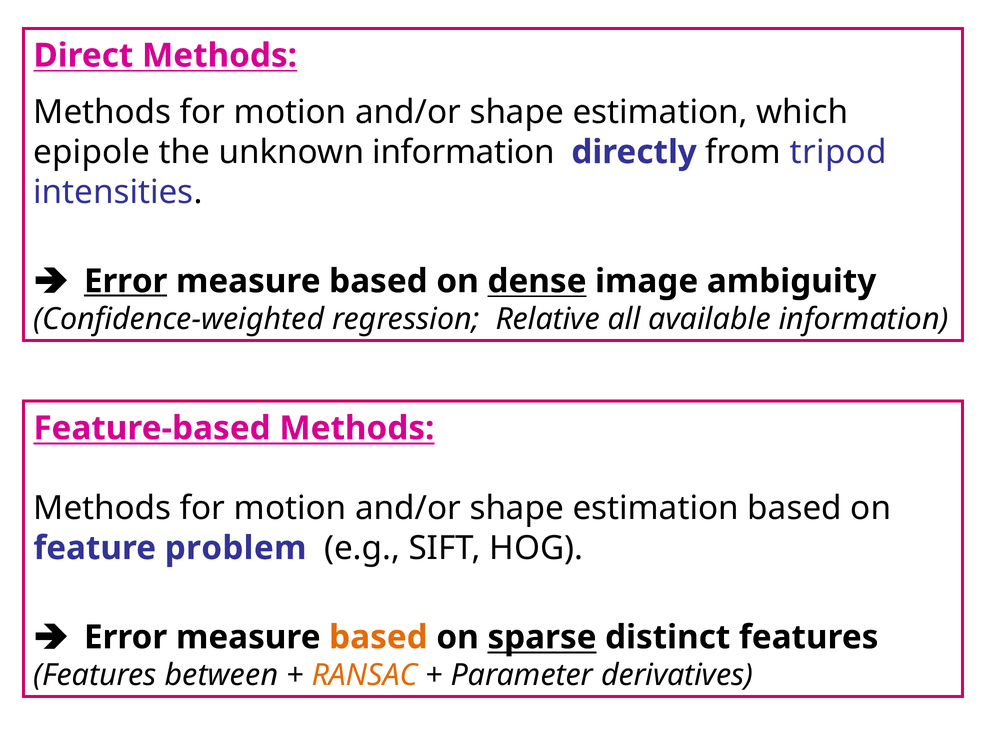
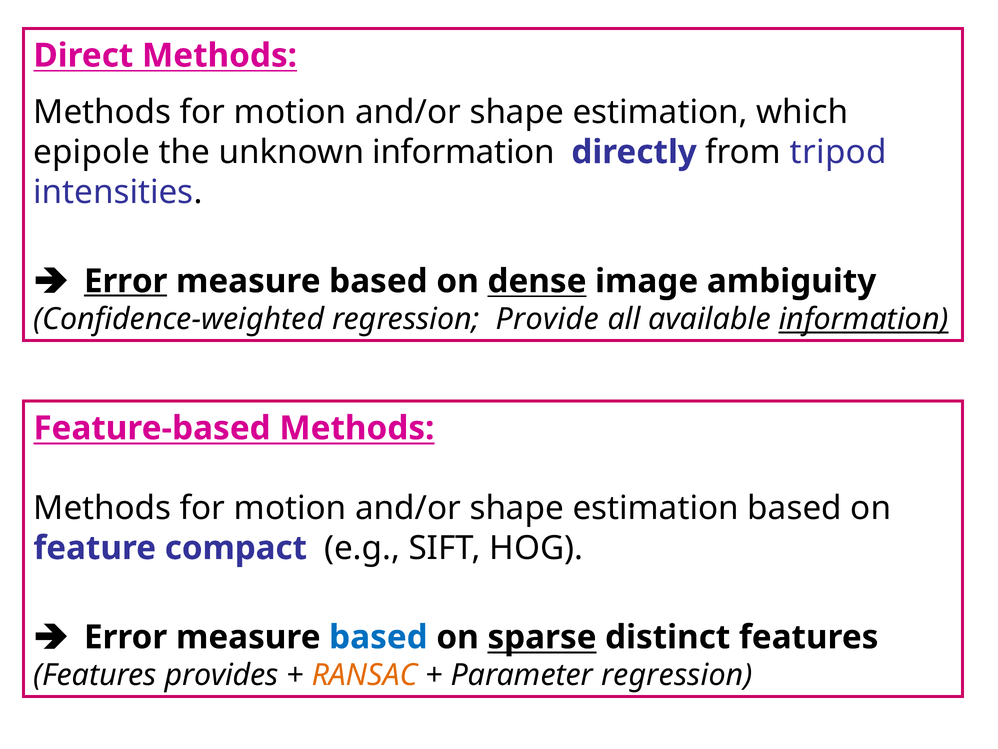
Relative: Relative -> Provide (547, 319)
information underline: none -> present (864, 319)
problem: problem -> compact (236, 548)
based colour: orange -> blue (378, 637)
between: between -> provides (222, 675)
Parameter derivatives: derivatives -> regression (677, 675)
